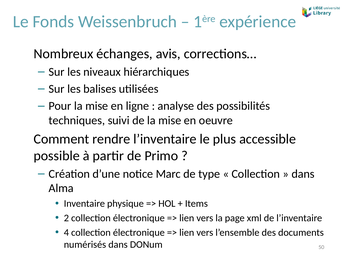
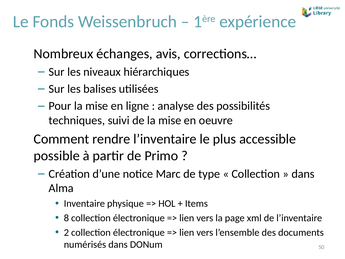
2: 2 -> 8 (66, 218)
4: 4 -> 2 (66, 232)
